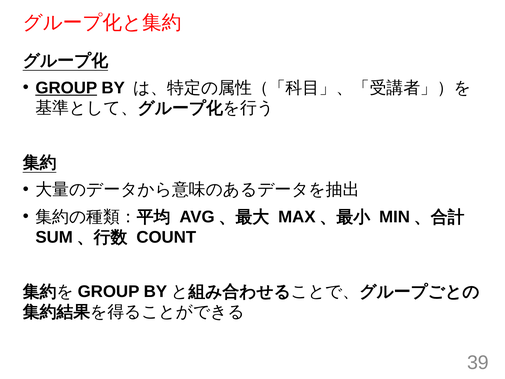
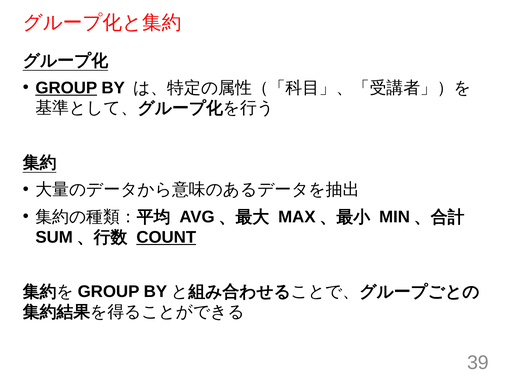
COUNT underline: none -> present (166, 237)
